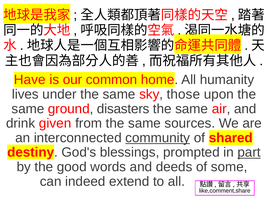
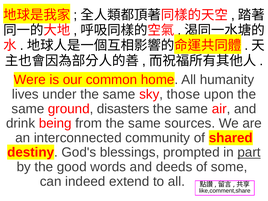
Have: Have -> Were (30, 80)
given: given -> being (55, 123)
community underline: present -> none (158, 138)
